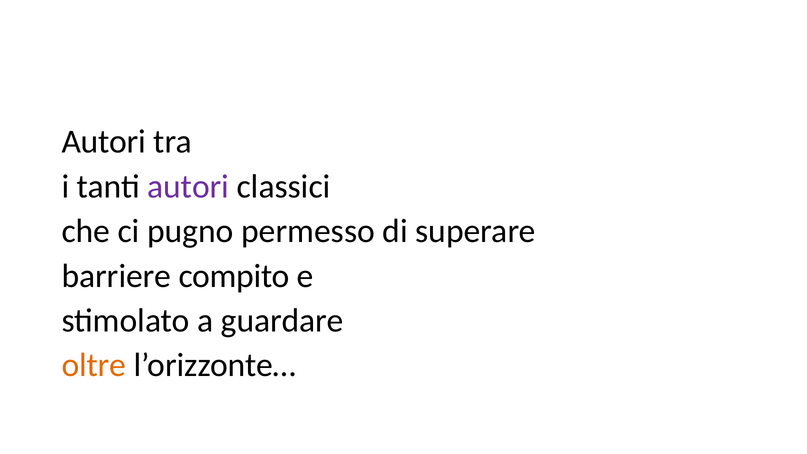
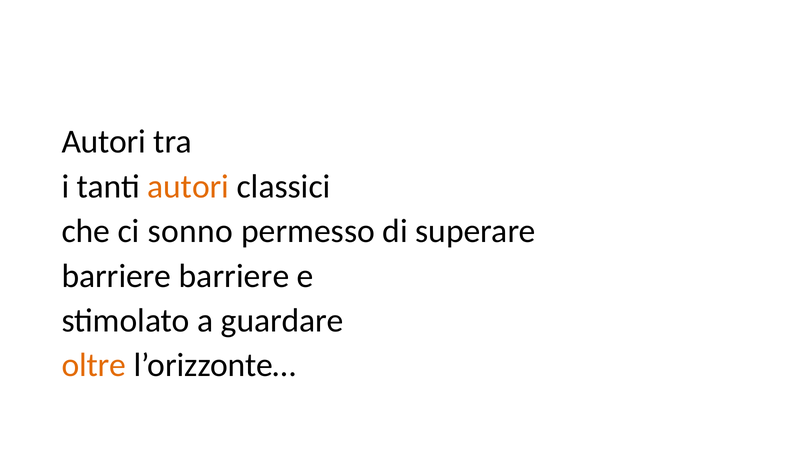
autori colour: purple -> orange (188, 186)
pugno: pugno -> sonno (190, 231)
barriere compito: compito -> barriere (234, 276)
